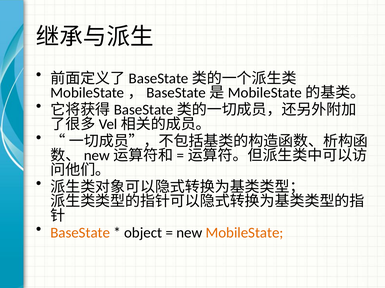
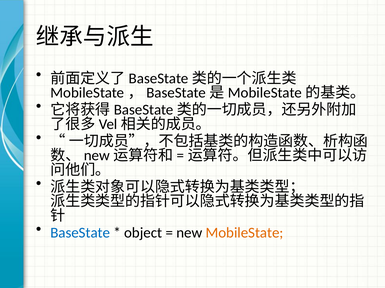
BaseState colour: orange -> blue (80, 233)
